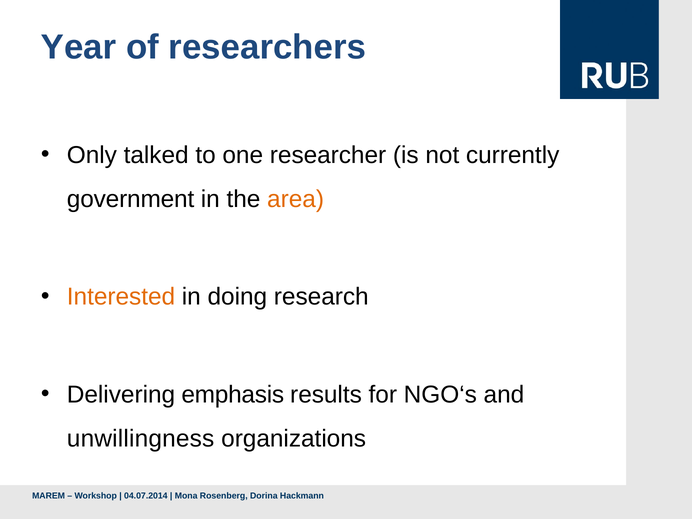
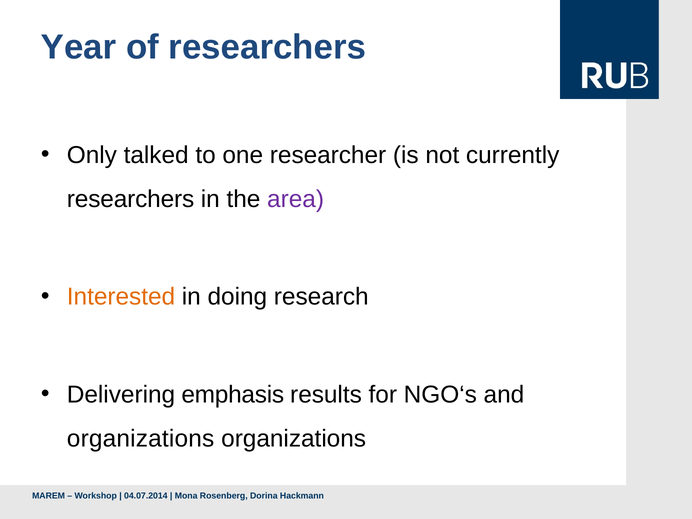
government: government -> researchers (131, 199)
area colour: orange -> purple (296, 199)
unwillingness: unwillingness -> organizations (141, 439)
